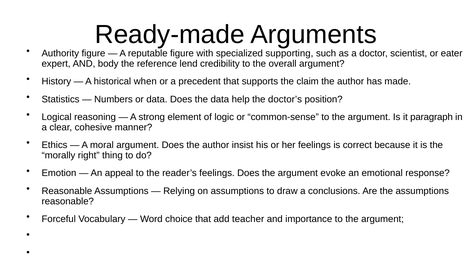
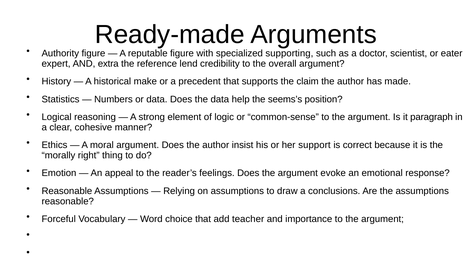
body: body -> extra (108, 64)
when: when -> make (145, 82)
doctor’s: doctor’s -> seems’s (285, 99)
her feelings: feelings -> support (314, 145)
